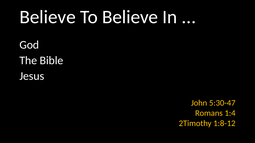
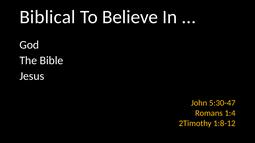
Believe: Believe -> Biblical (48, 17)
